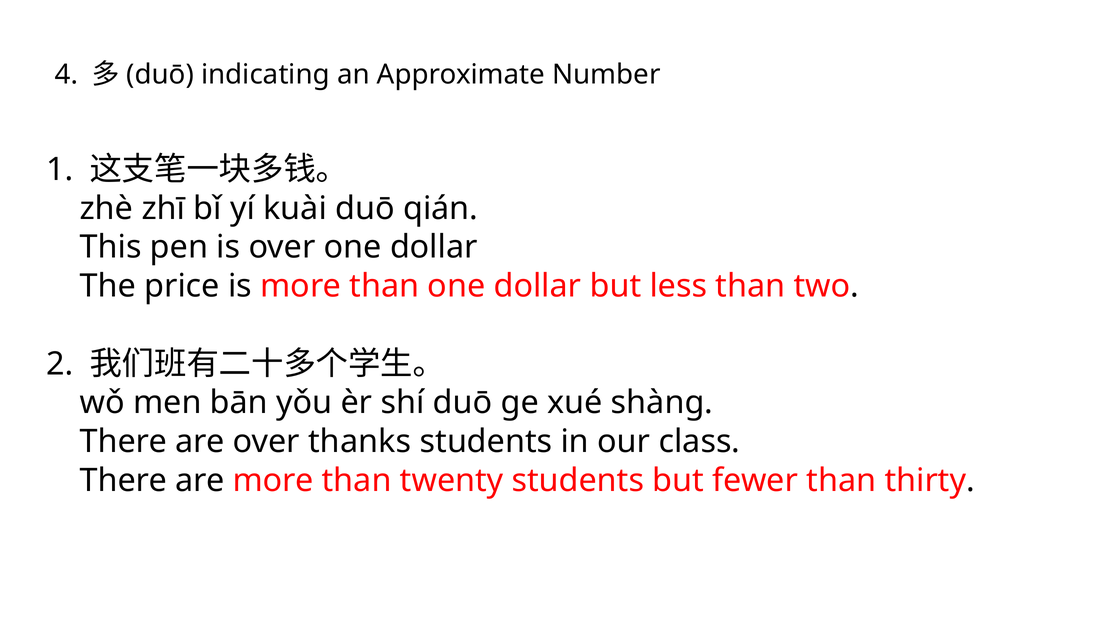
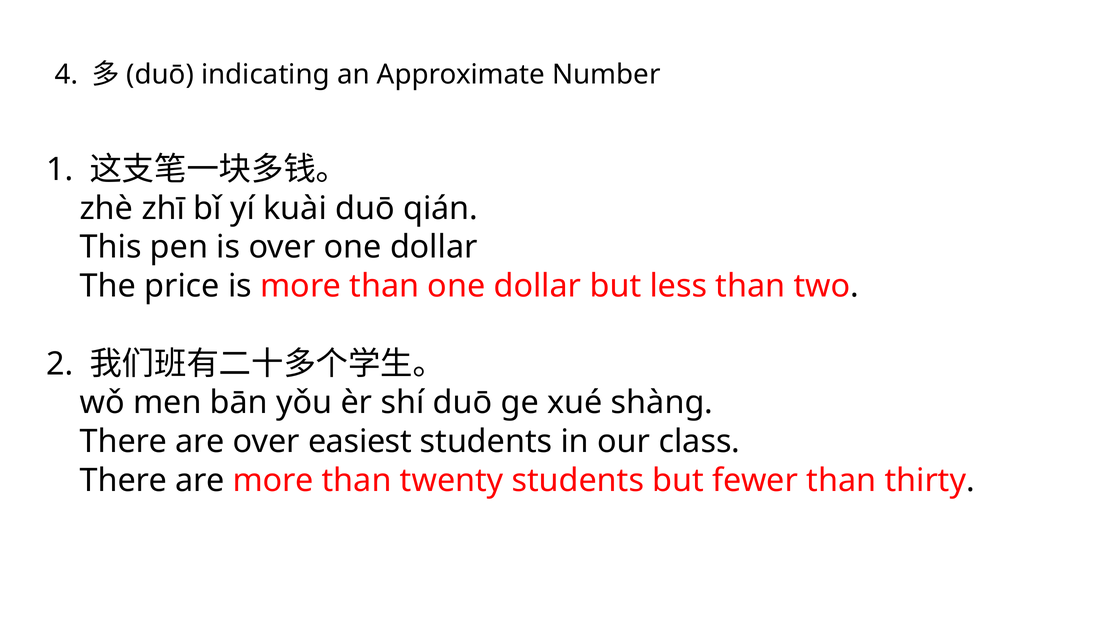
thanks: thanks -> easiest (360, 442)
